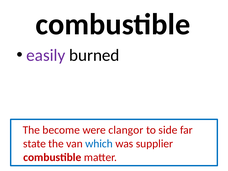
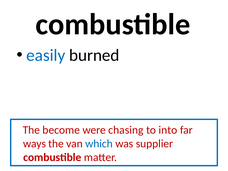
easily colour: purple -> blue (46, 55)
clangor: clangor -> chasing (126, 130)
side: side -> into (168, 130)
state: state -> ways (35, 144)
